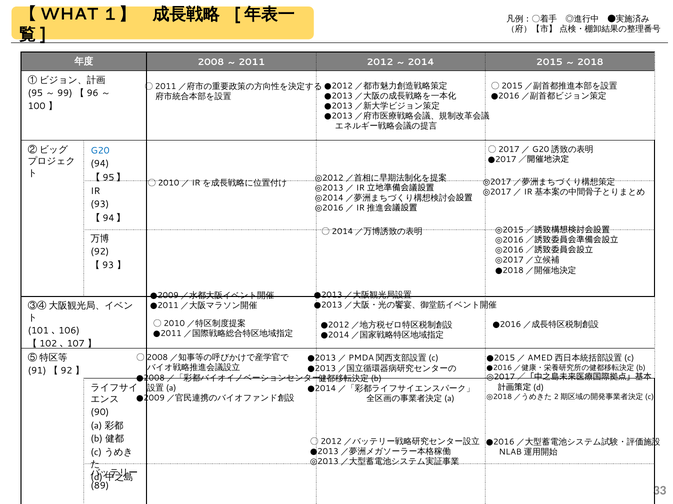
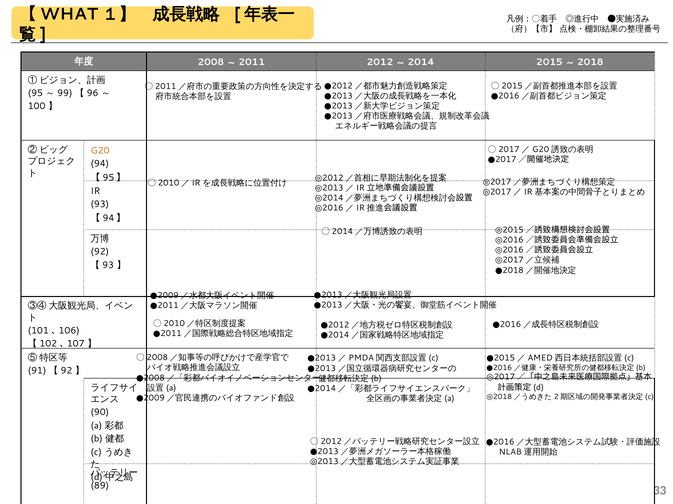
G20 colour: blue -> orange (100, 151)
